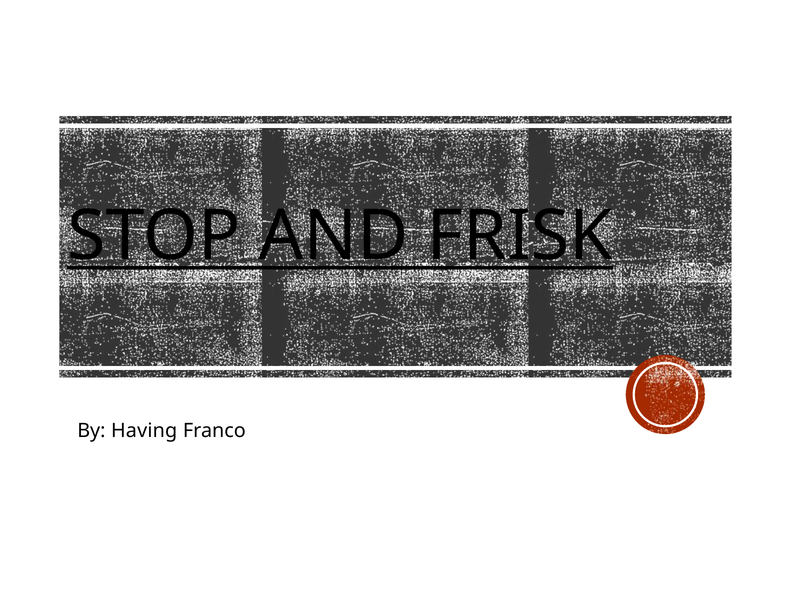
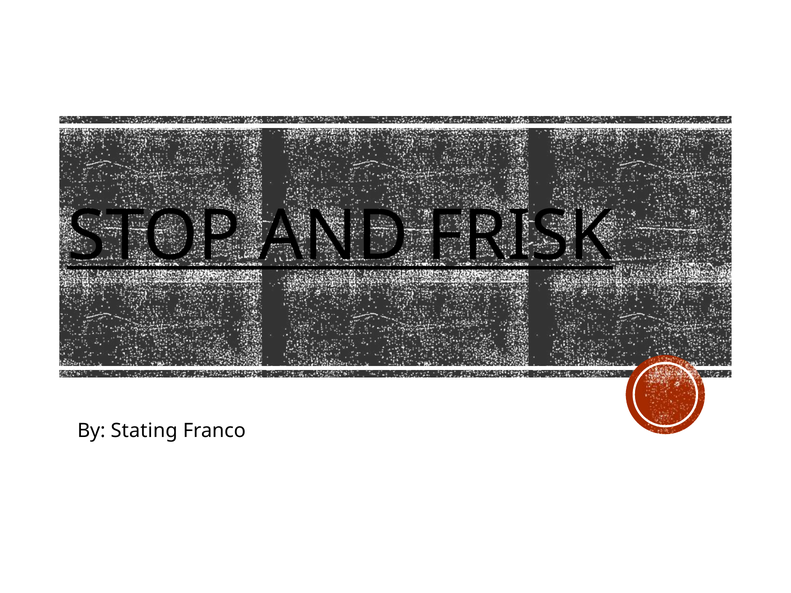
Having: Having -> Stating (144, 431)
